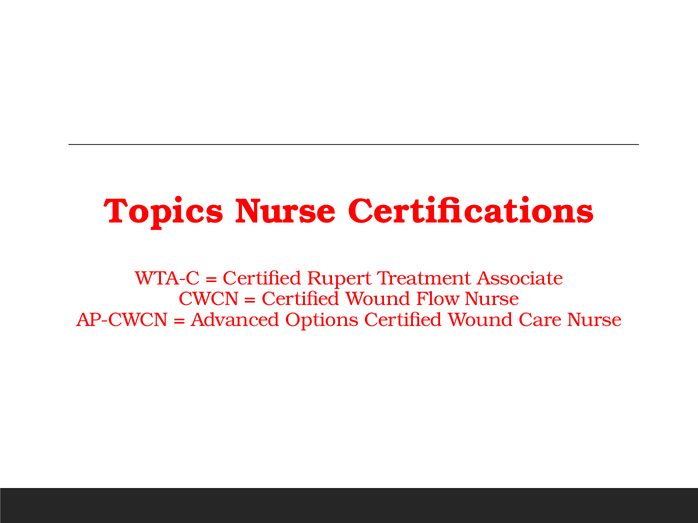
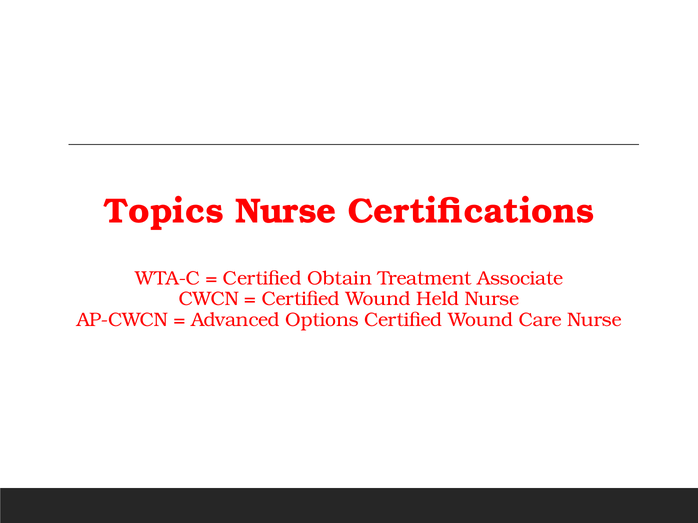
Rupert: Rupert -> Obtain (340, 278)
Flow: Flow -> Held (438, 299)
